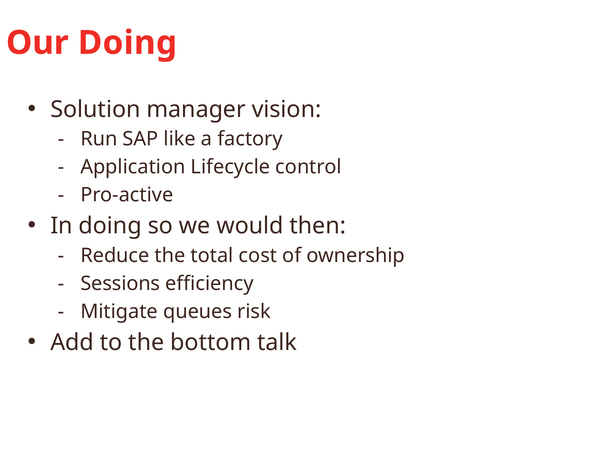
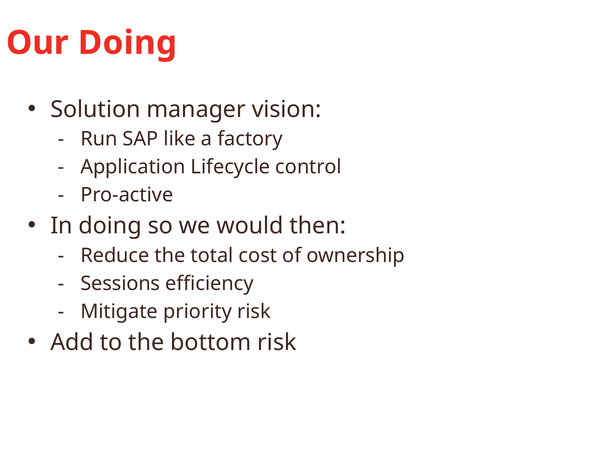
queues: queues -> priority (198, 311)
bottom talk: talk -> risk (277, 342)
